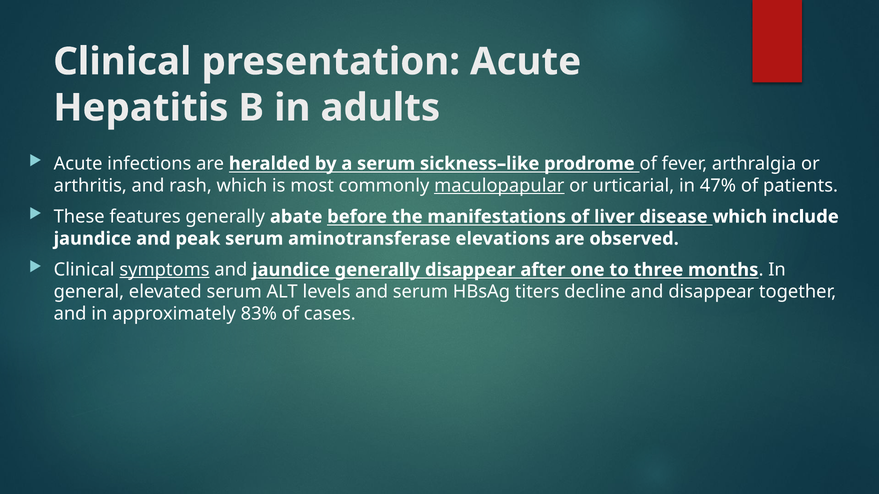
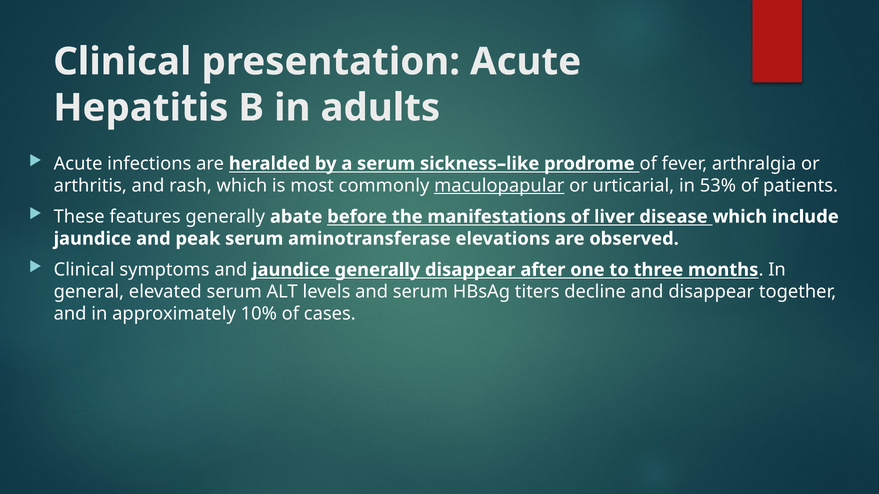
47%: 47% -> 53% (718, 186)
symptoms underline: present -> none (165, 270)
83%: 83% -> 10% (259, 314)
